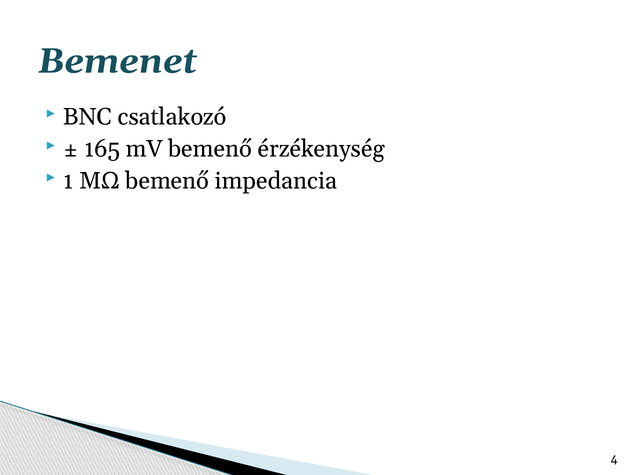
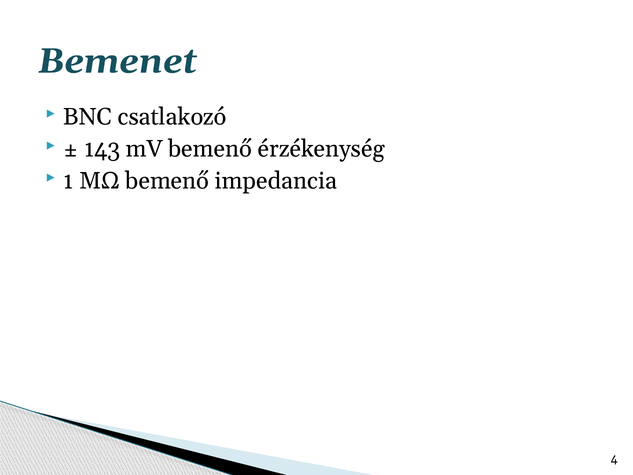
165: 165 -> 143 (102, 149)
